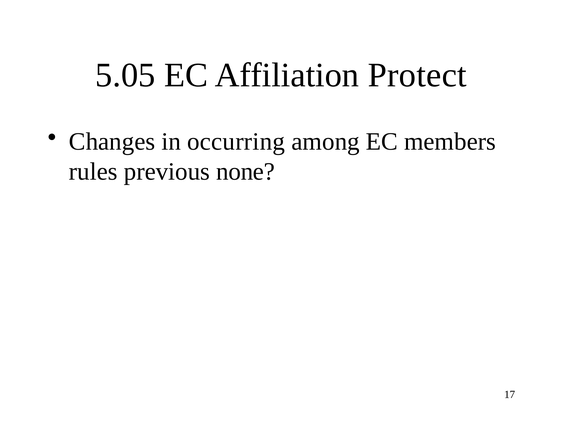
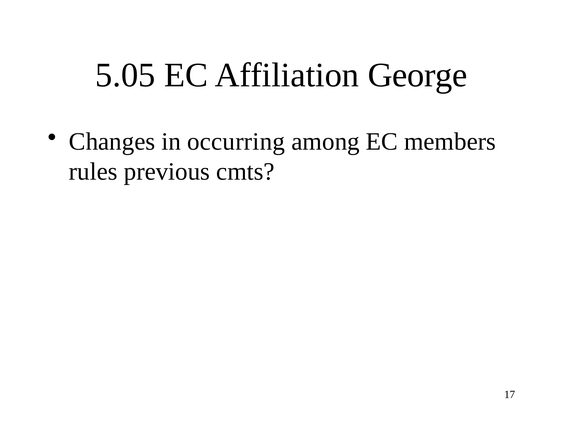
Protect: Protect -> George (418, 75)
none: none -> cmts (245, 172)
